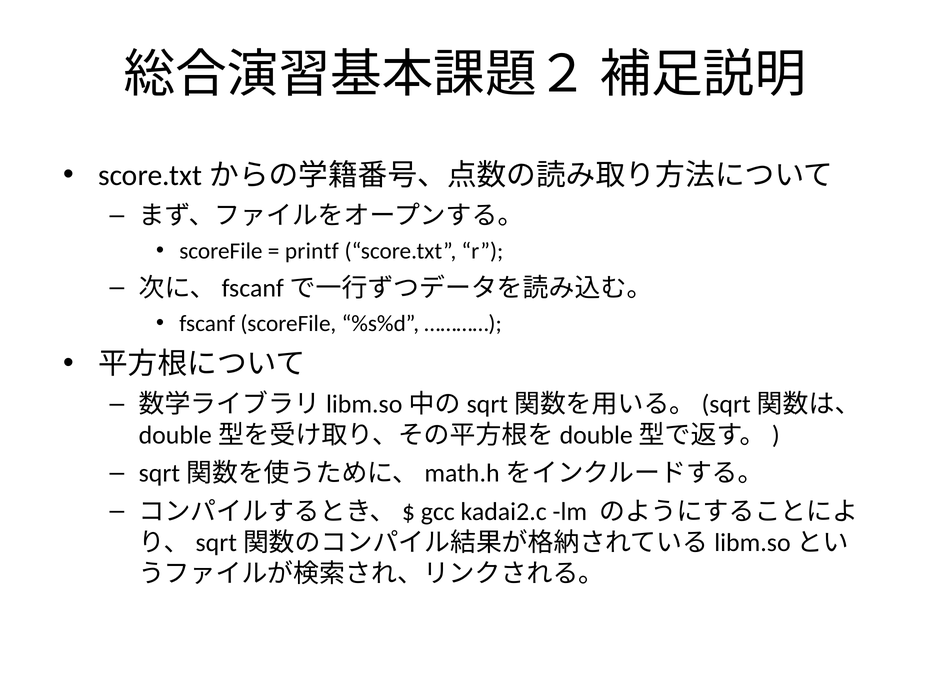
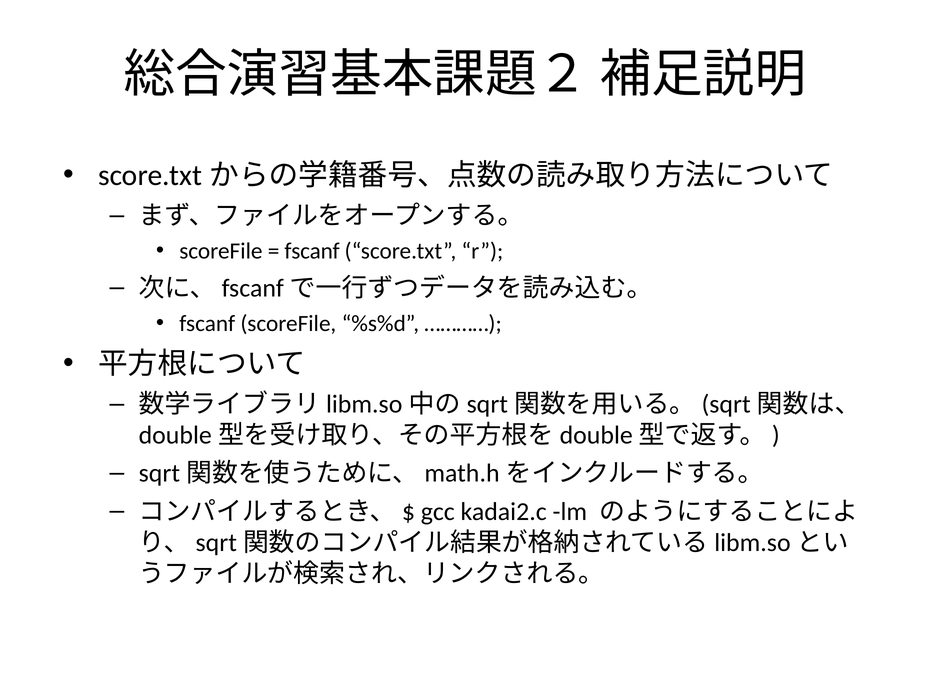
printf: printf -> fscanf (312, 251)
